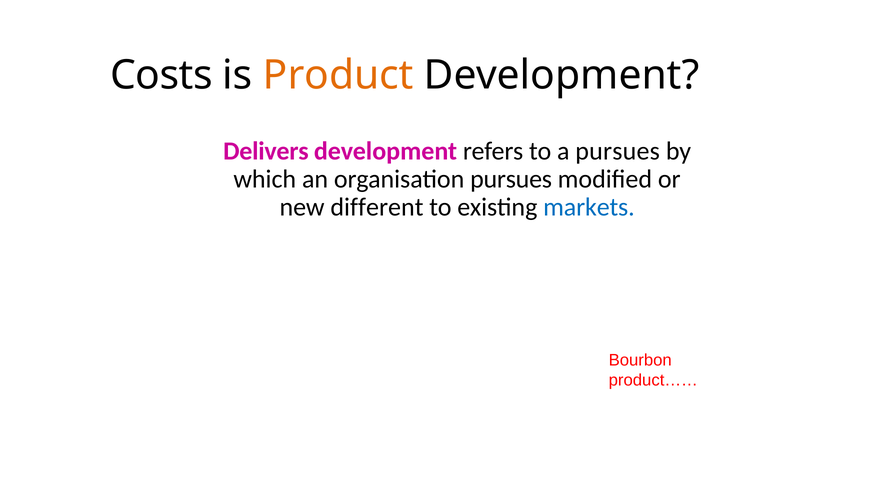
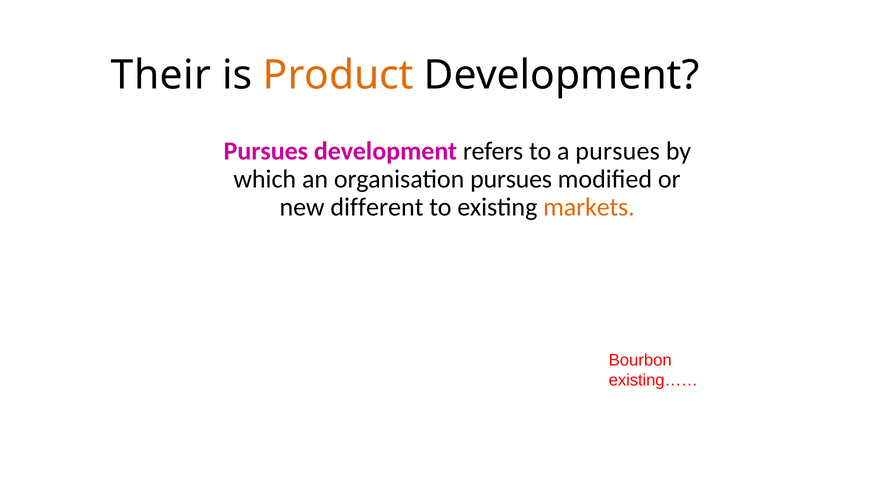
Costs: Costs -> Their (161, 75)
Delivers: Delivers -> Pursues (266, 151)
markets colour: blue -> orange (589, 207)
product……: product…… -> existing…… (653, 380)
